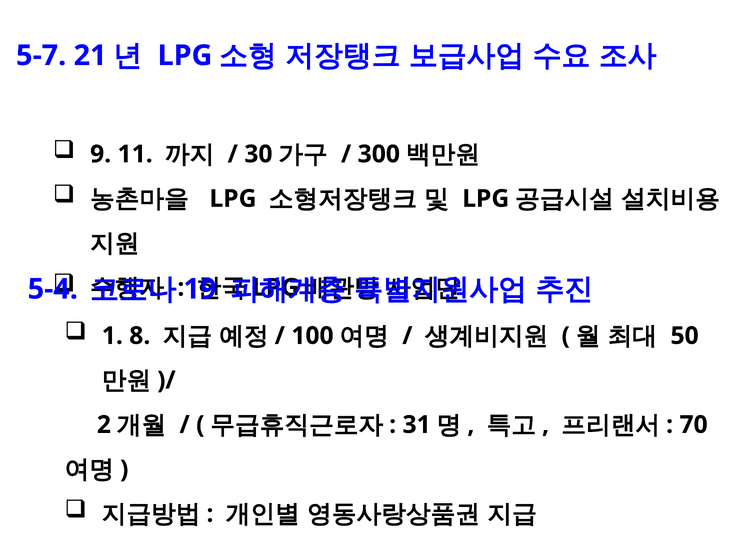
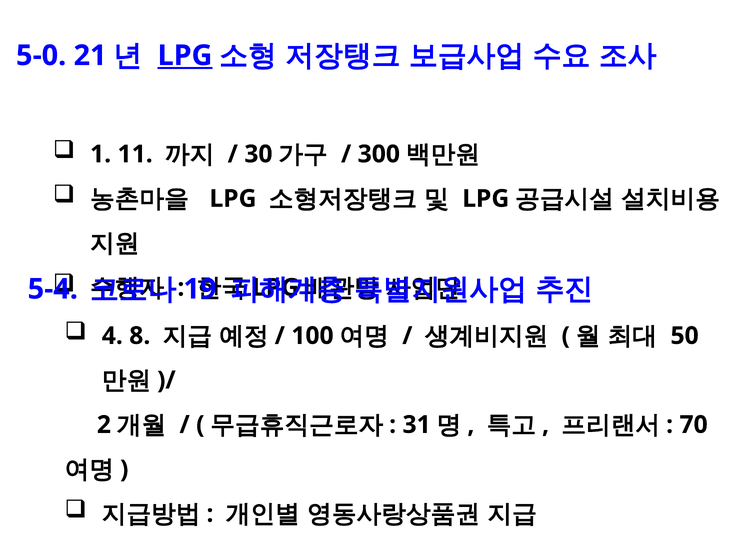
5-7: 5-7 -> 5-0 (41, 56)
LPG underline: none -> present (185, 56)
9: 9 -> 1 (101, 154)
1: 1 -> 4 (112, 336)
